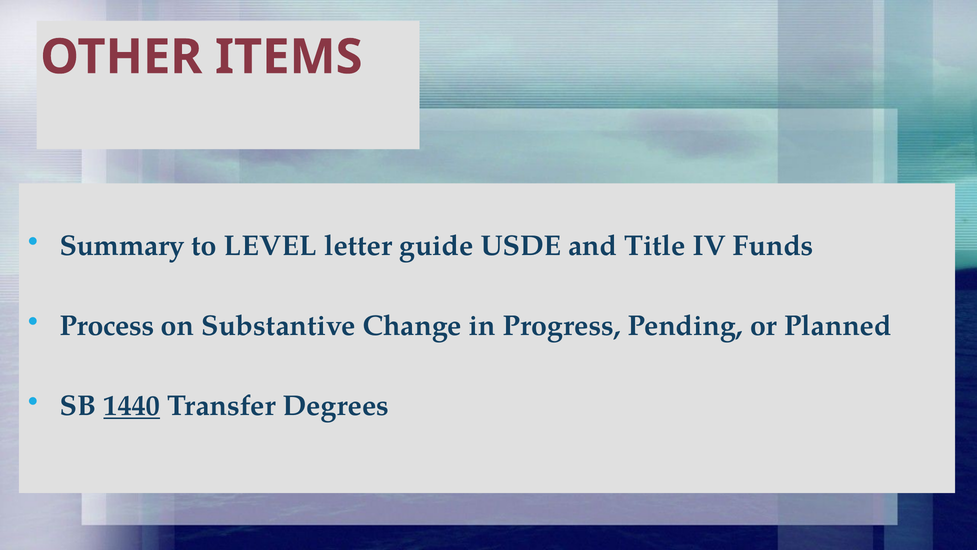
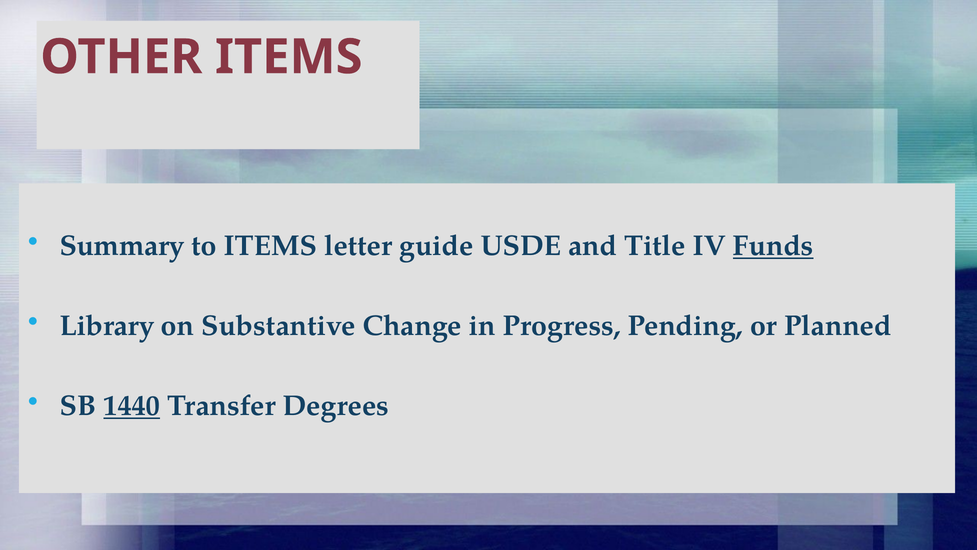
to LEVEL: LEVEL -> ITEMS (270, 246)
Funds underline: none -> present (773, 246)
Process: Process -> Library (107, 326)
